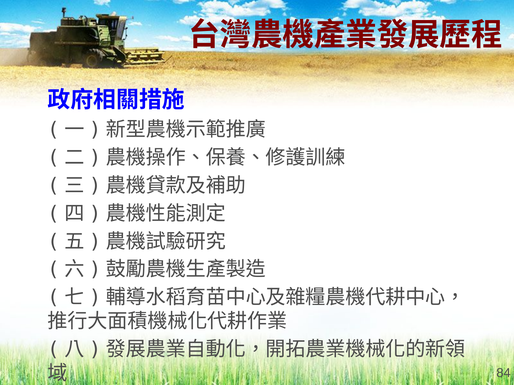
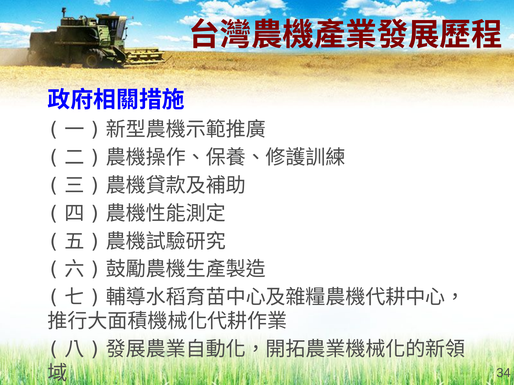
84: 84 -> 34 (504, 373)
